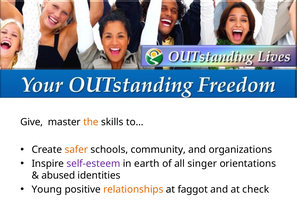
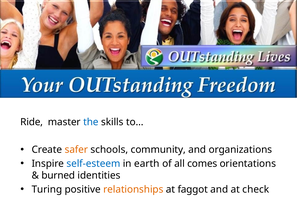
Give: Give -> Ride (32, 122)
the colour: orange -> blue (91, 122)
self-esteem colour: purple -> blue (93, 163)
singer: singer -> comes (202, 163)
abused: abused -> burned (58, 175)
Young: Young -> Turing (47, 189)
